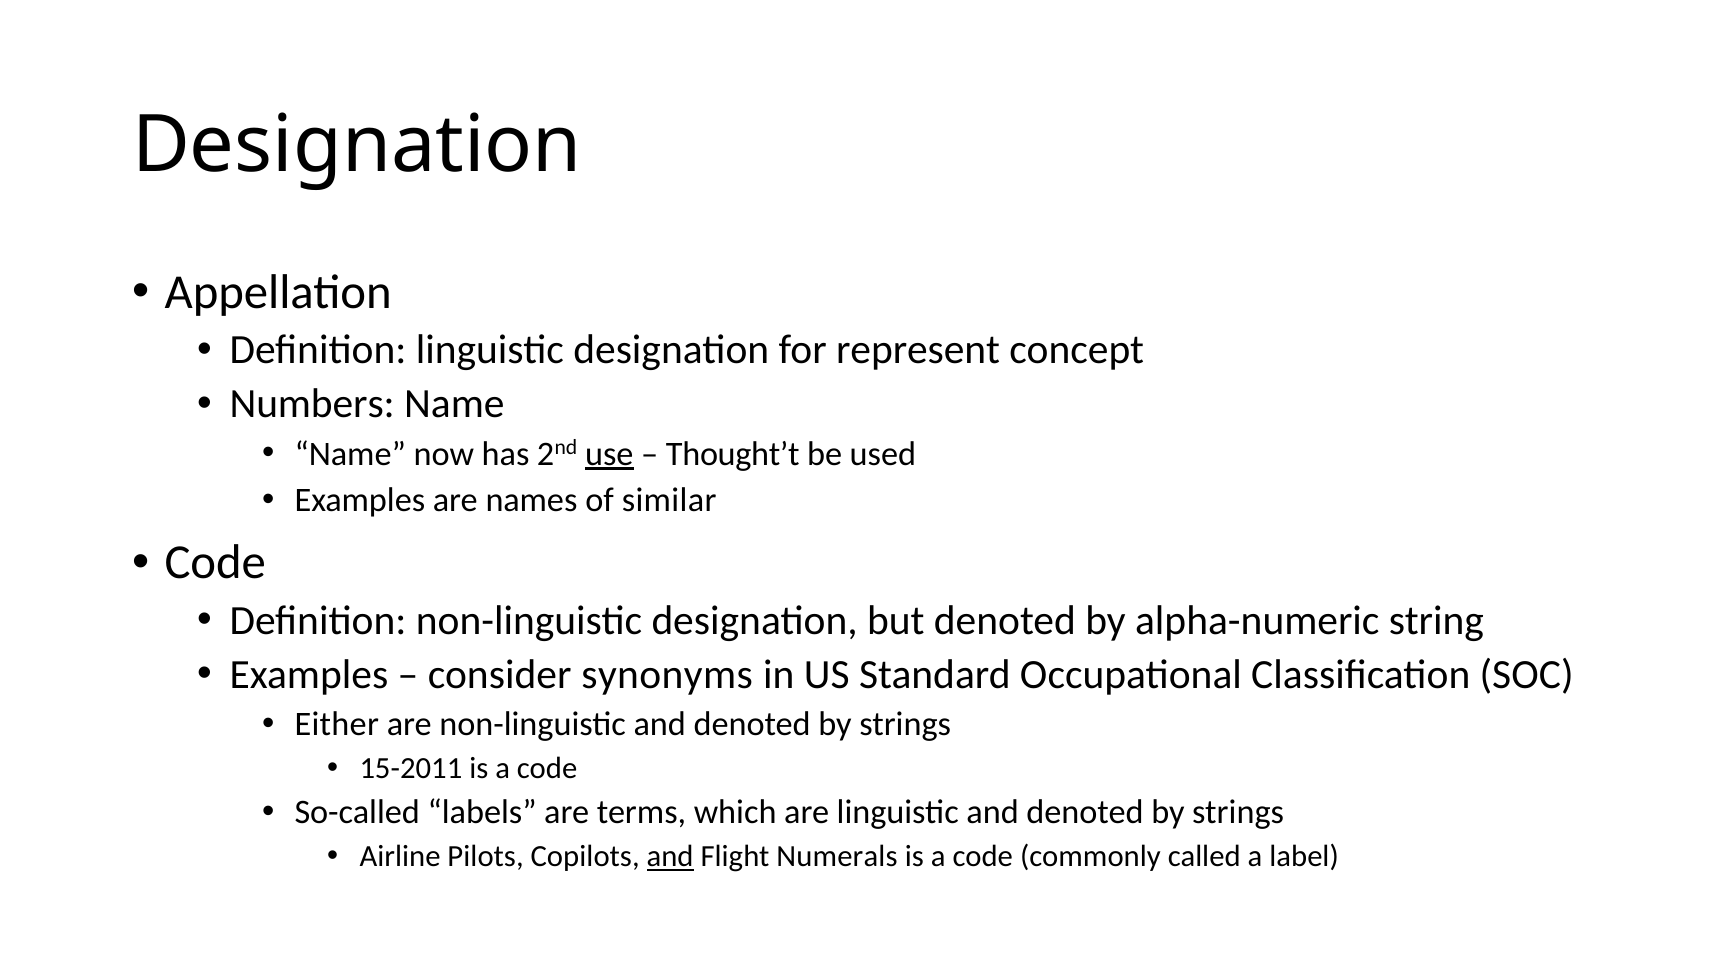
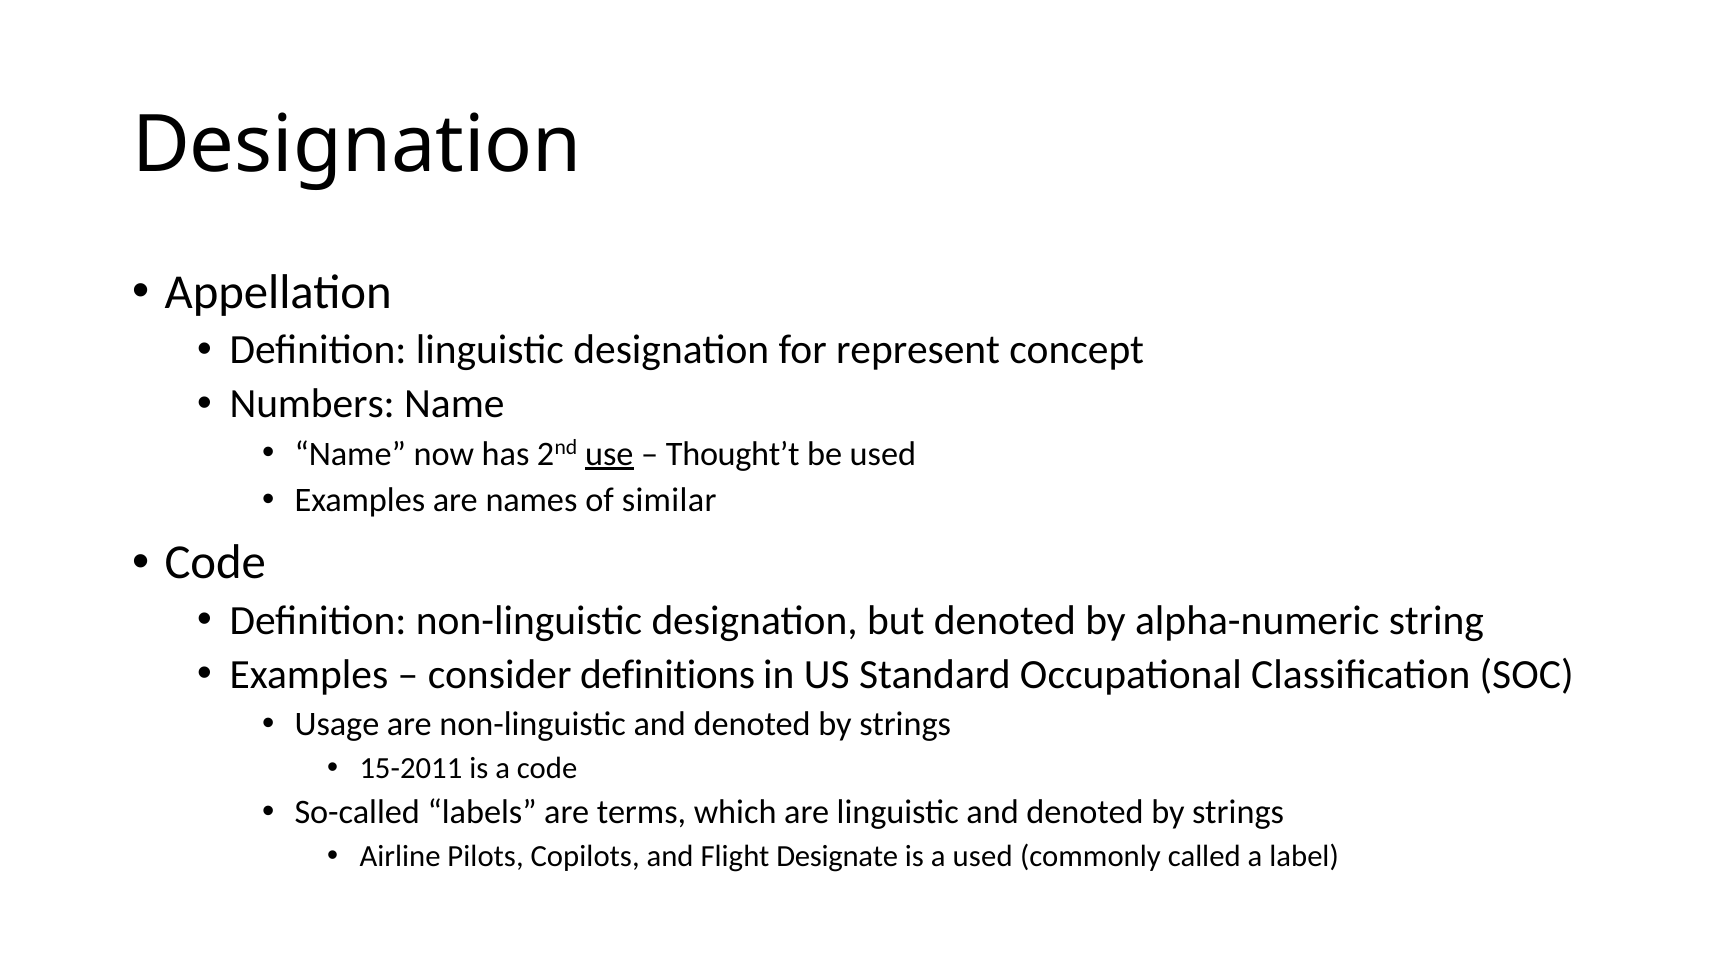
synonyms: synonyms -> definitions (668, 674)
Either: Either -> Usage (337, 724)
and underline: present -> none (670, 857)
Numerals: Numerals -> Designate (837, 857)
code: code -> used (983, 857)
